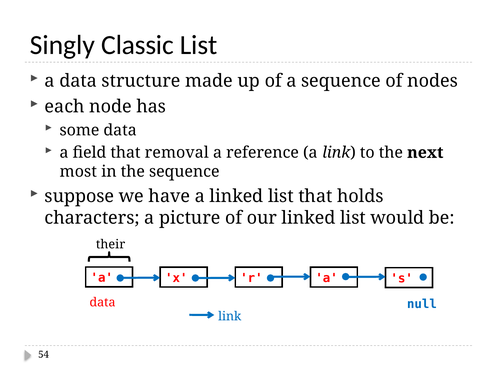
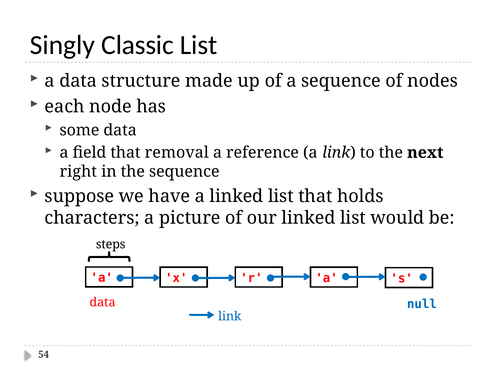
most: most -> right (78, 172)
their: their -> steps (111, 244)
